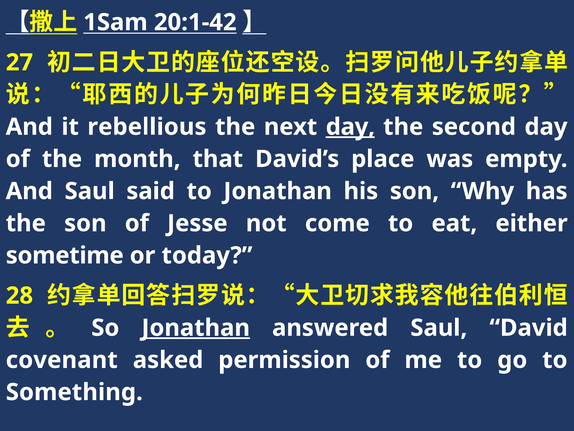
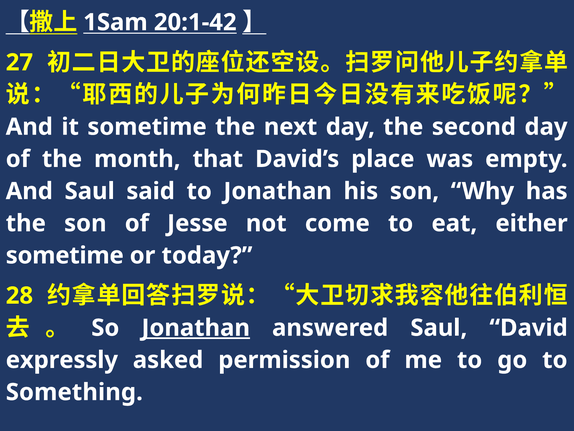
it rebellious: rebellious -> sometime (147, 127)
day underline: present -> none (350, 127)
covenant: covenant -> expressly (62, 360)
